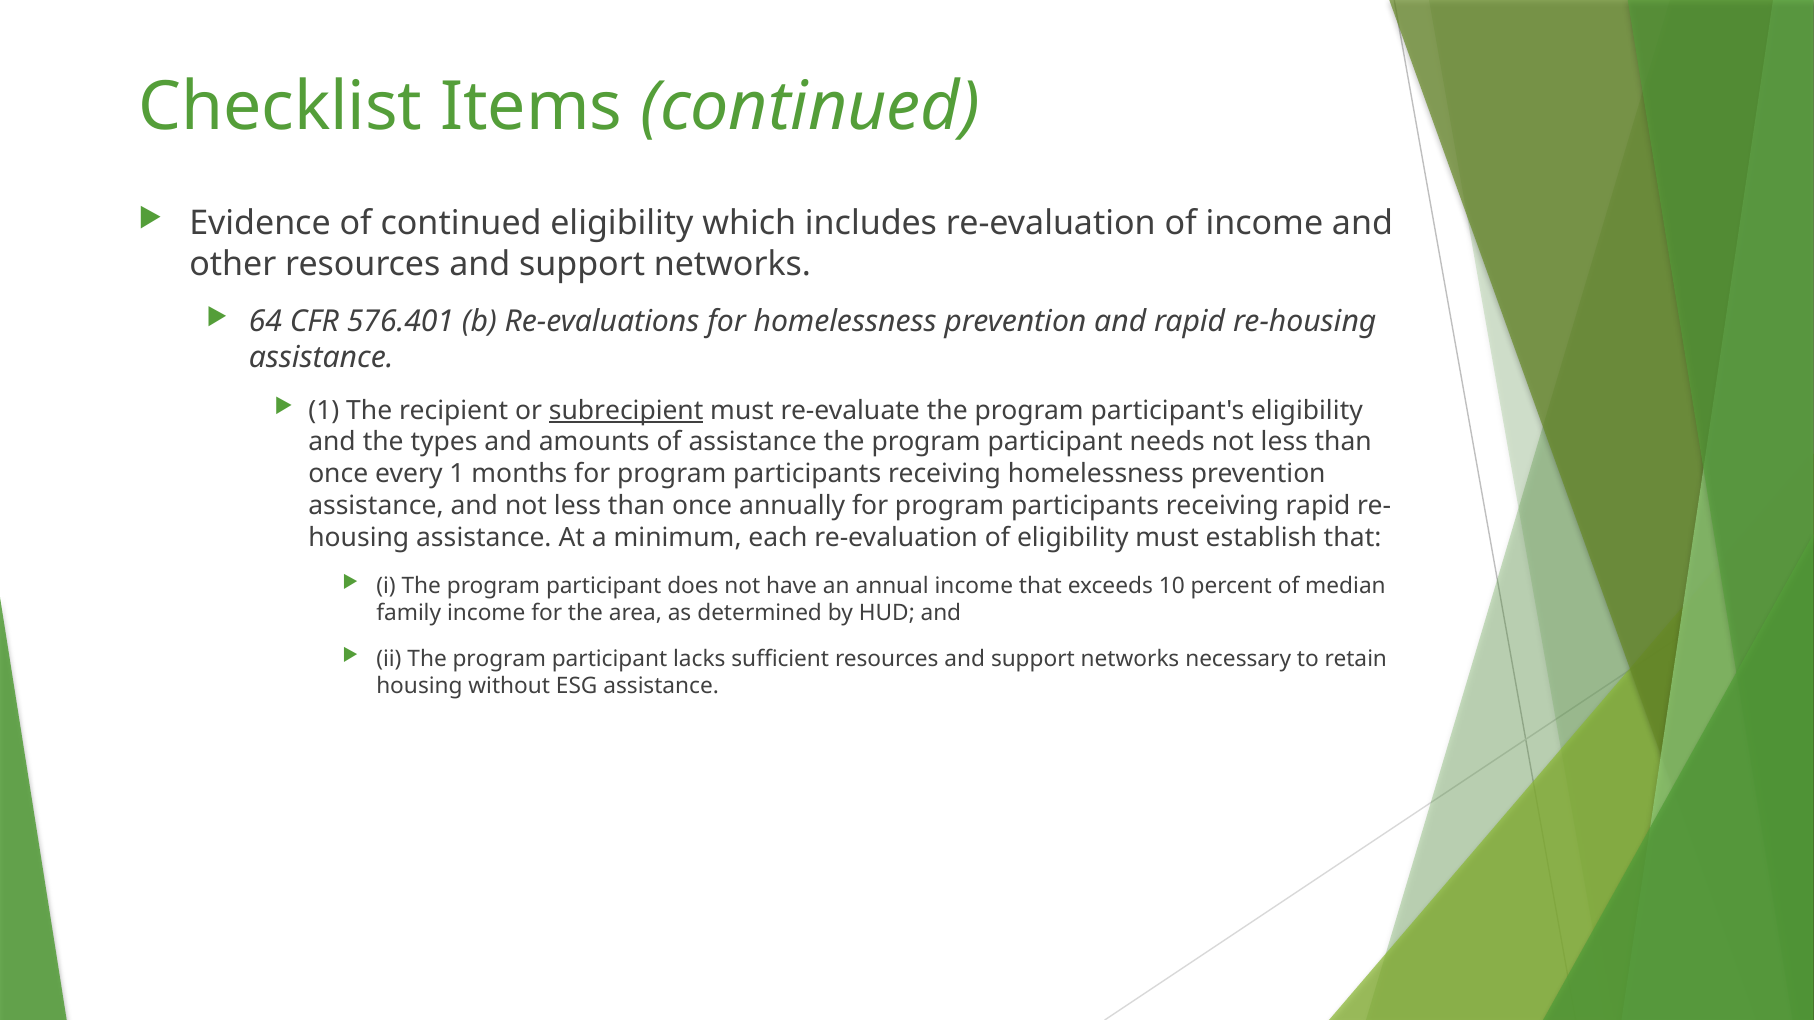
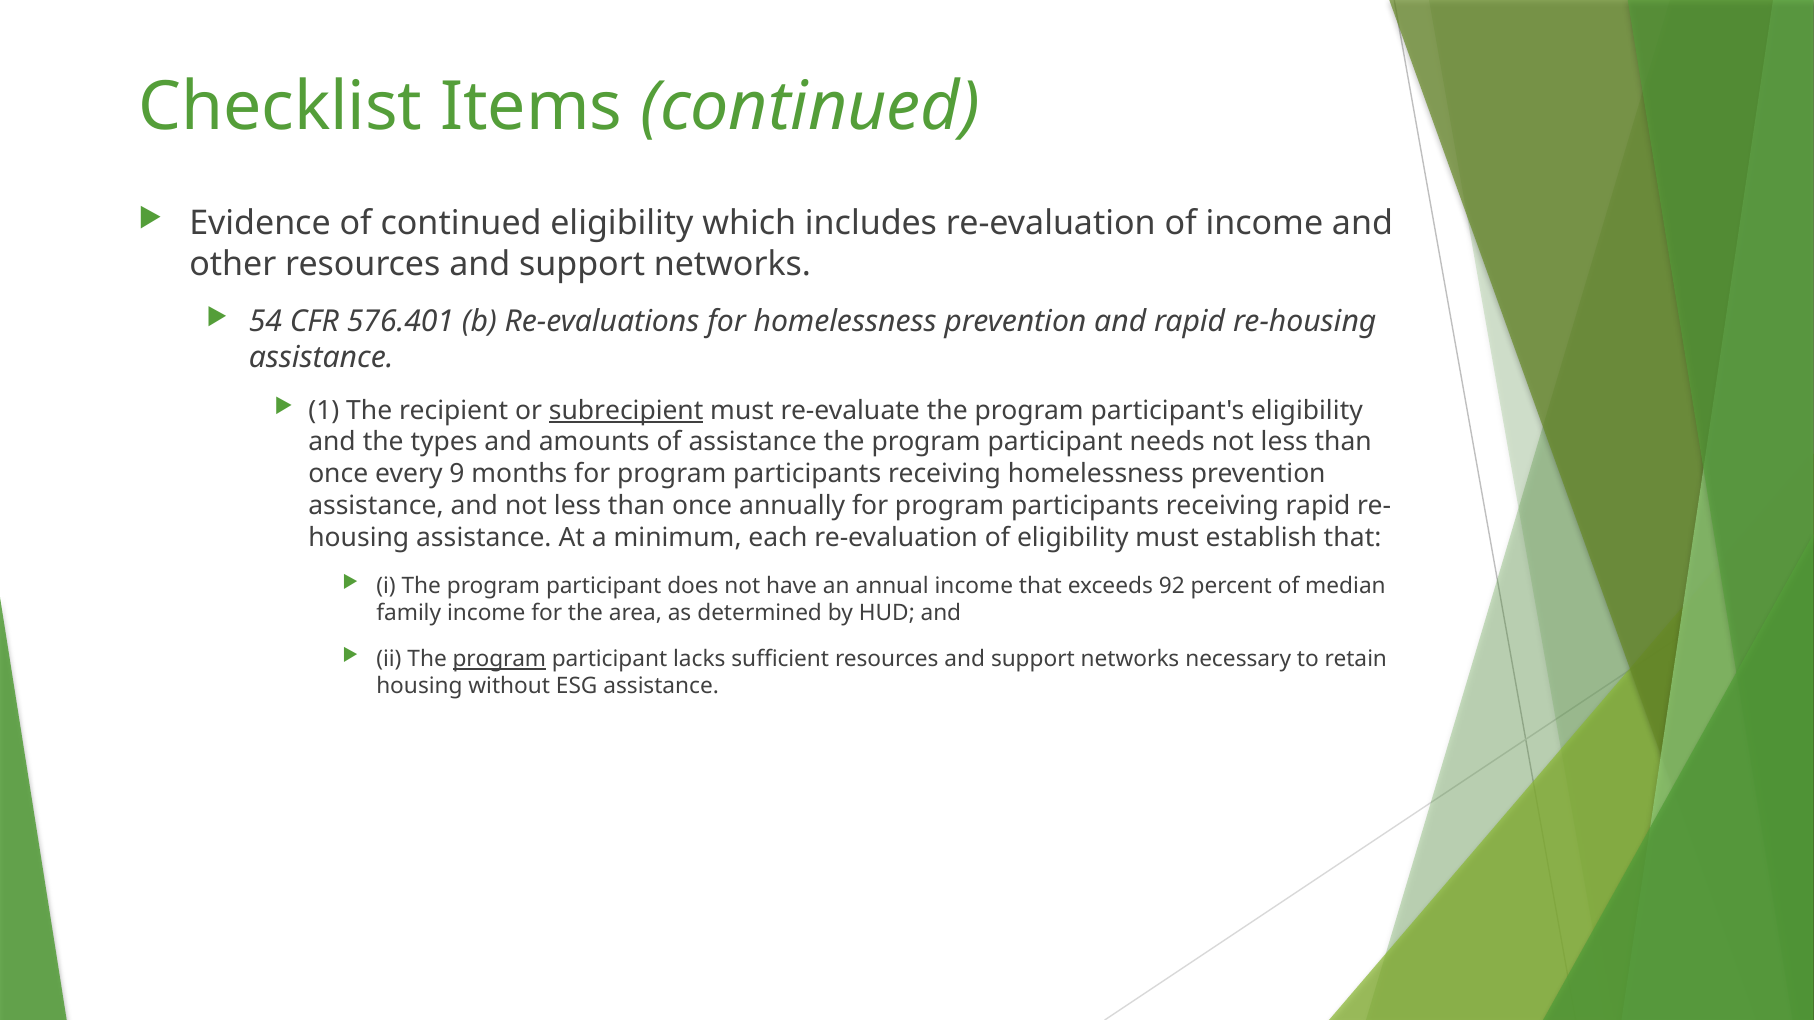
64: 64 -> 54 (265, 322)
every 1: 1 -> 9 (457, 474)
10: 10 -> 92 (1172, 586)
program underline: none -> present (499, 659)
